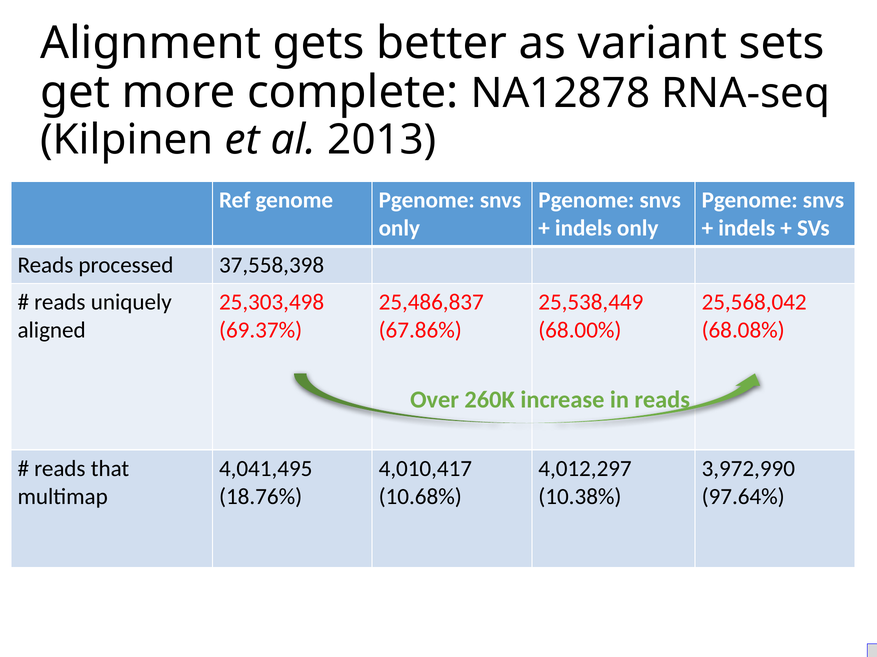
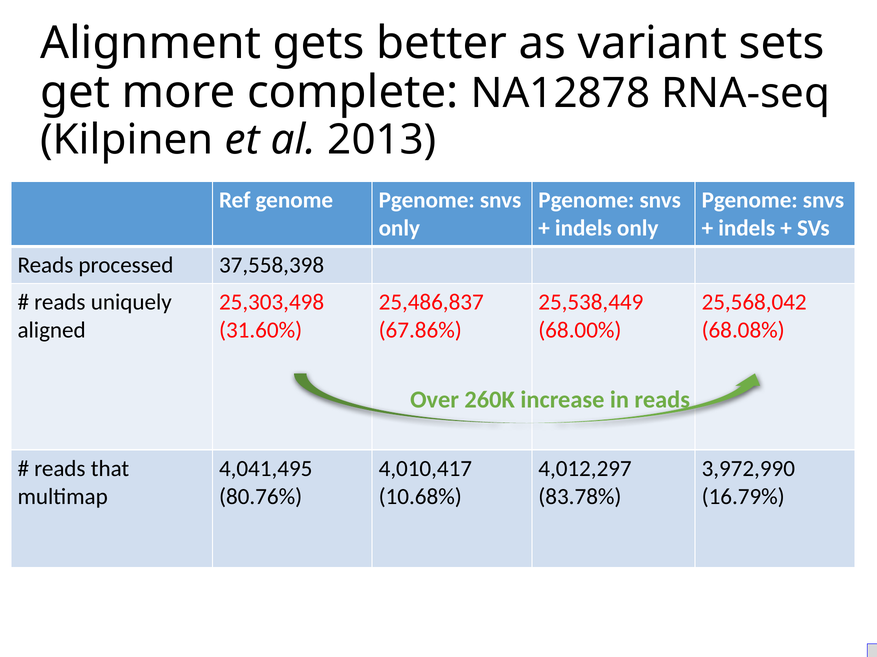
69.37%: 69.37% -> 31.60% (261, 330)
18.76%: 18.76% -> 80.76% (261, 497)
10.38%: 10.38% -> 83.78% (580, 497)
97.64%: 97.64% -> 16.79% (743, 497)
